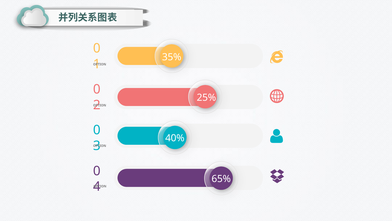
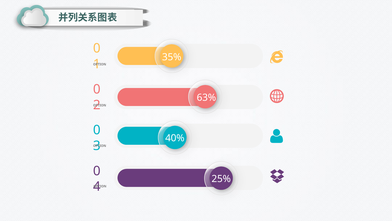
25%: 25% -> 63% (206, 97)
65%: 65% -> 25% (221, 178)
